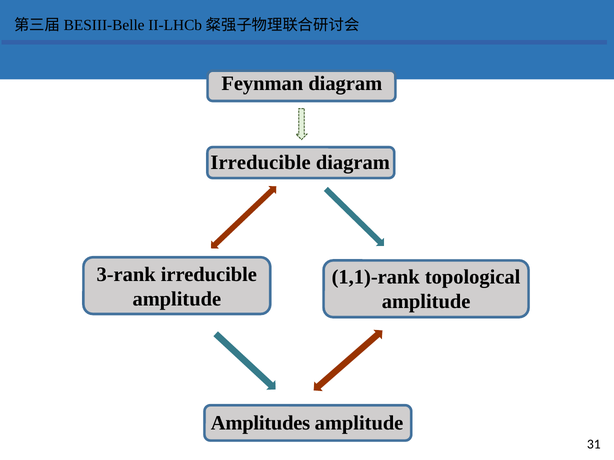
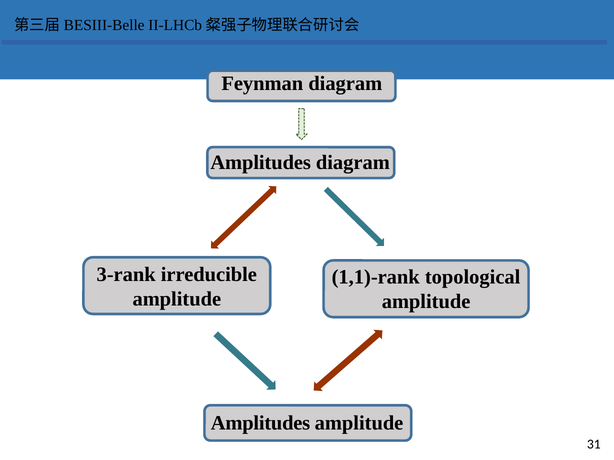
Irreducible: Irreducible -> Amplitudes (261, 163)
